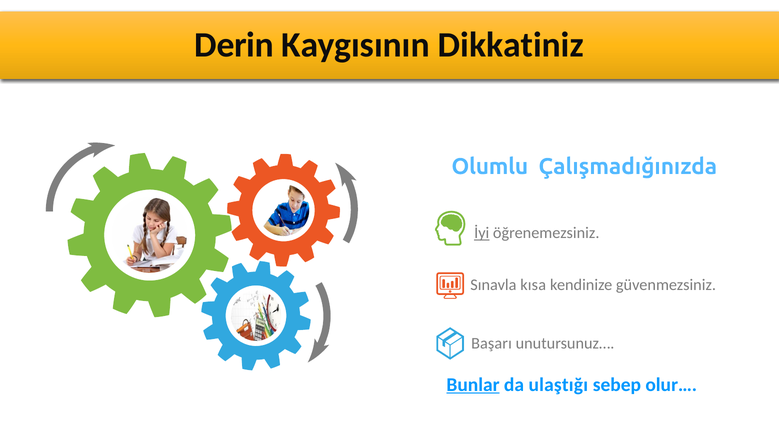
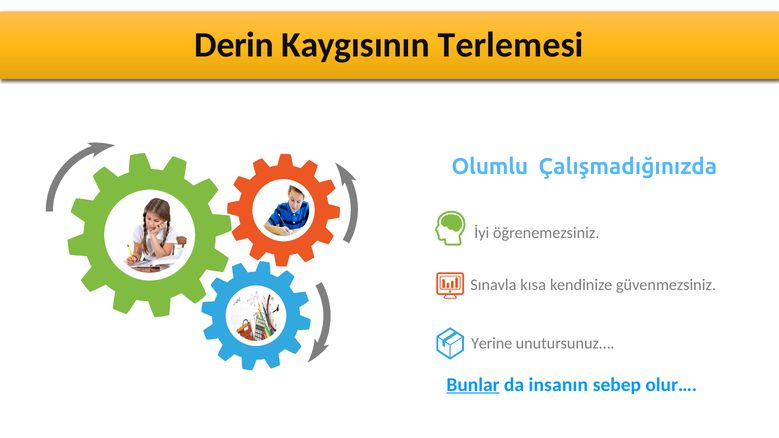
Dikkatiniz: Dikkatiniz -> Terlemesi (511, 45)
İyi underline: present -> none (482, 233)
Başarı: Başarı -> Yerine (492, 344)
ulaştığı: ulaştığı -> insanın (558, 385)
